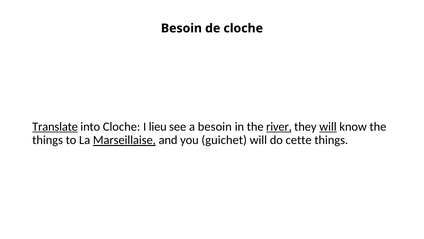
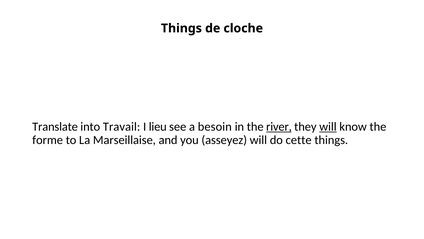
Besoin: Besoin -> Things (181, 28)
Translate underline: present -> none (55, 127)
into Cloche: Cloche -> Travail (122, 127)
things: things -> forme (48, 140)
Marseillaise underline: present -> none (124, 140)
guichet: guichet -> asseyez (224, 140)
